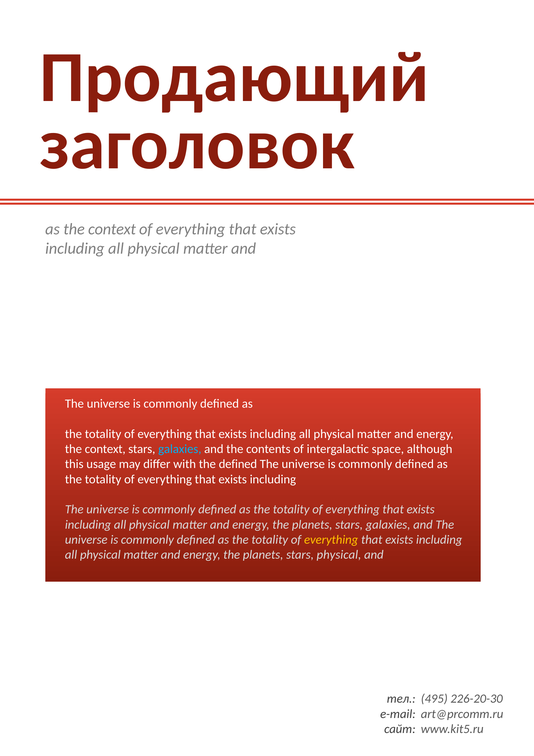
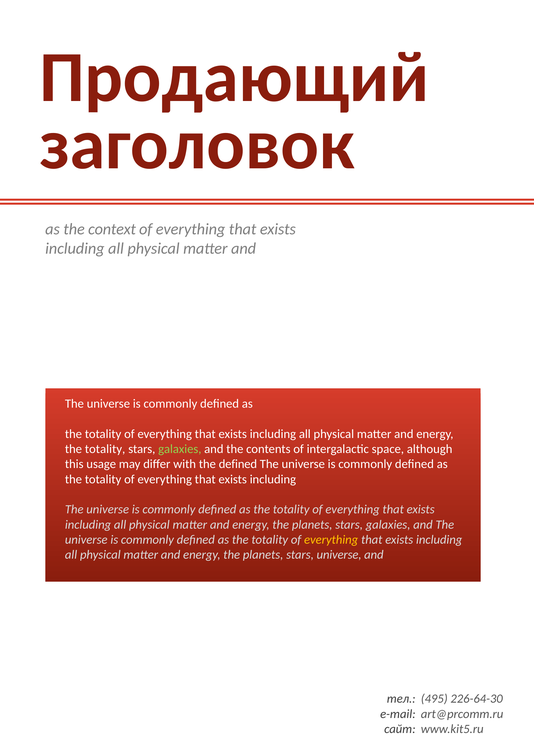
context: context -> totality (105, 449)
galaxies colour: light blue -> light green (180, 449)
stars physical: physical -> universe (339, 554)
226-20-30: 226-20-30 -> 226-64-30 (477, 698)
